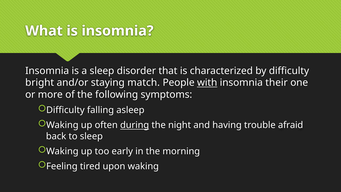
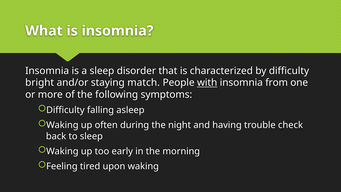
their: their -> from (277, 83)
during underline: present -> none (135, 125)
afraid: afraid -> check (291, 125)
